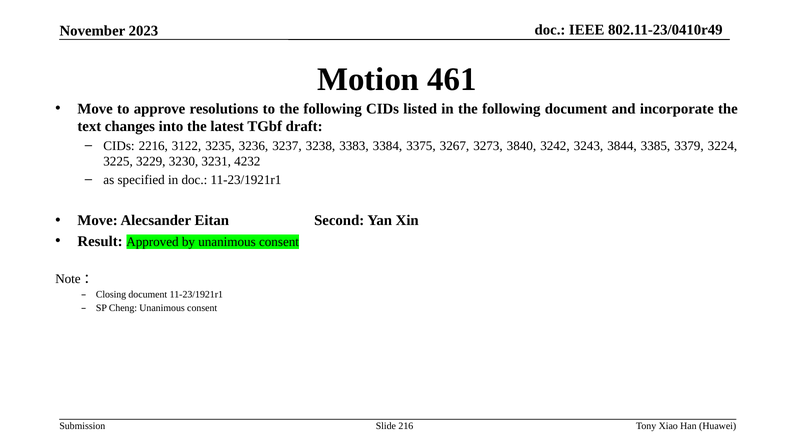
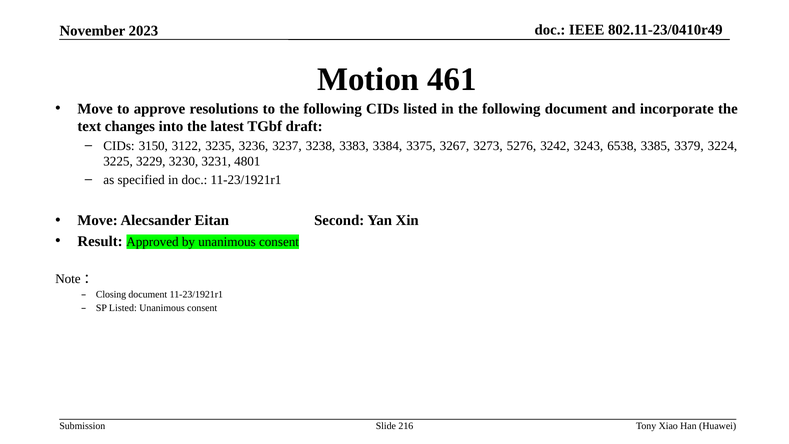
2216: 2216 -> 3150 (153, 146)
3840: 3840 -> 5276 (521, 146)
3844: 3844 -> 6538 (622, 146)
4232: 4232 -> 4801 (247, 161)
SP Cheng: Cheng -> Listed (123, 308)
